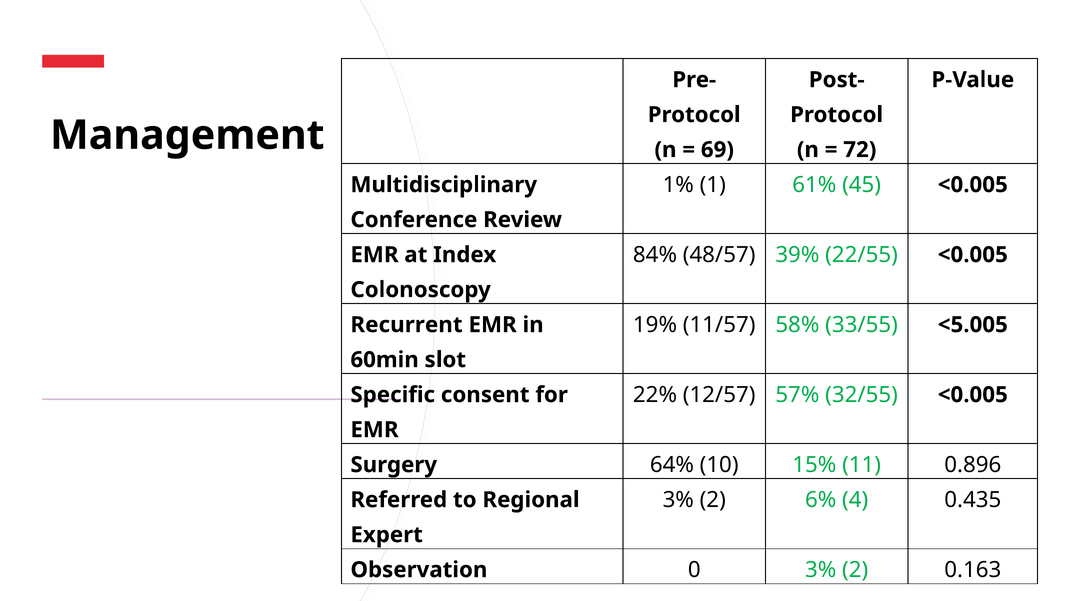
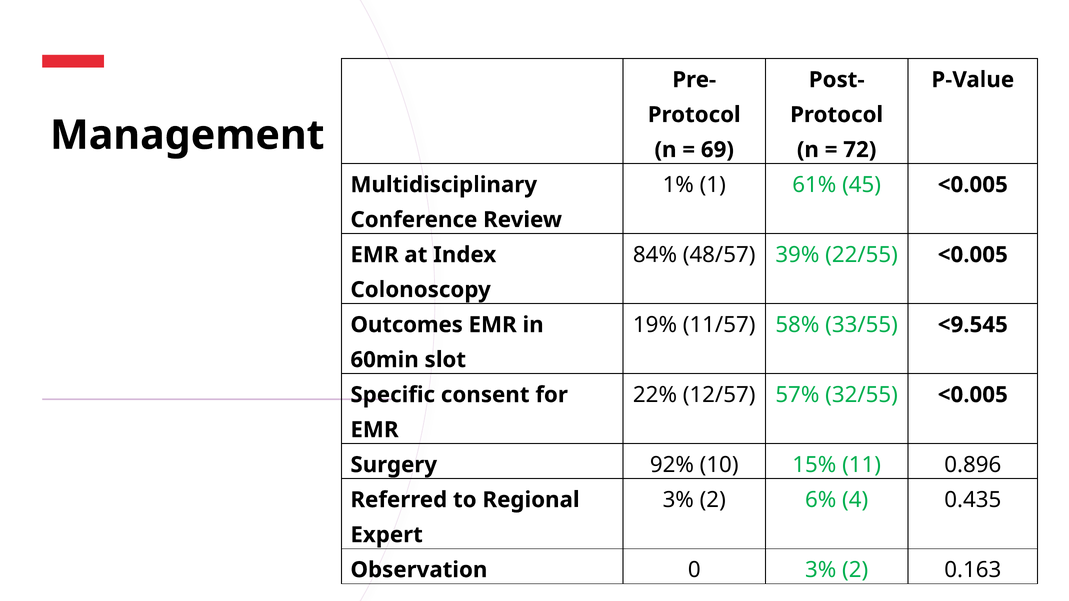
<5.005: <5.005 -> <9.545 (973, 325)
Recurrent: Recurrent -> Outcomes (407, 325)
64%: 64% -> 92% (672, 465)
